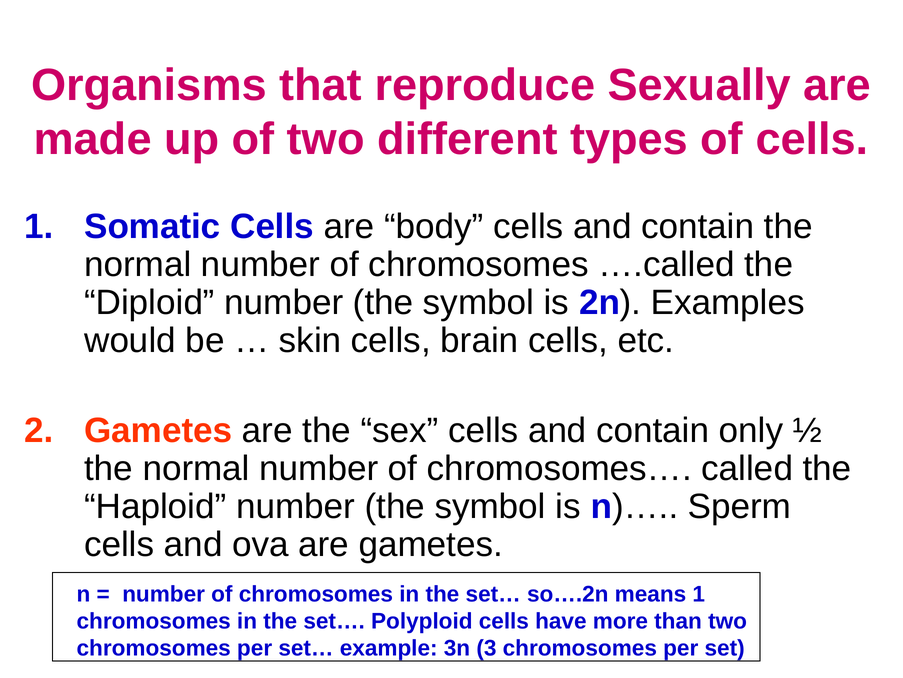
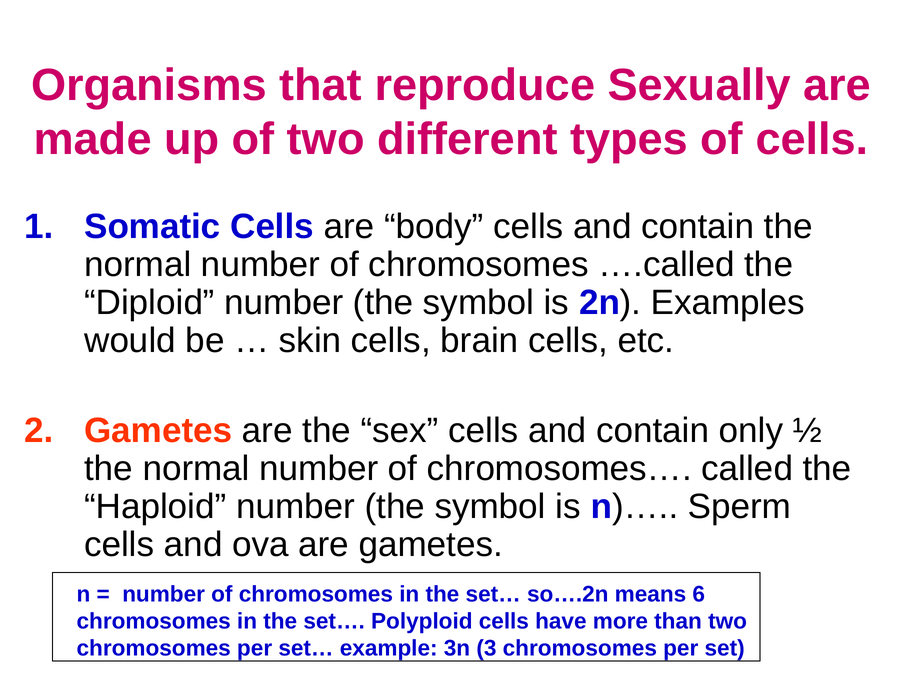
means 1: 1 -> 6 (699, 594)
